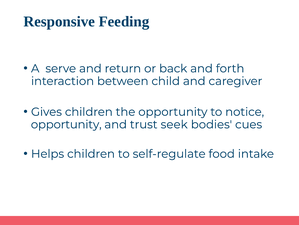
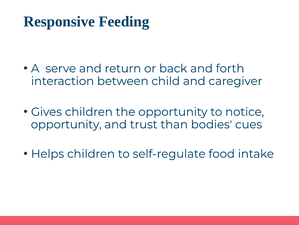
seek: seek -> than (174, 124)
